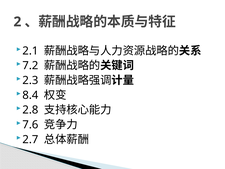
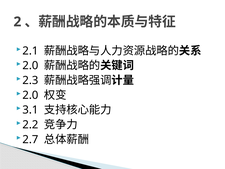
7.2: 7.2 -> 2.0 (30, 66)
8.4: 8.4 -> 2.0 (30, 95)
2.8: 2.8 -> 3.1 (30, 110)
7.6: 7.6 -> 2.2 (30, 125)
